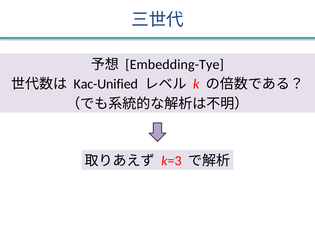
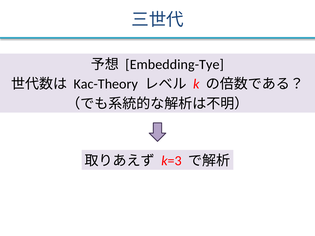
Kac-Unified: Kac-Unified -> Kac-Theory (106, 84)
